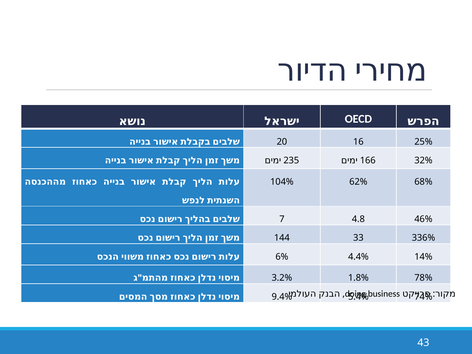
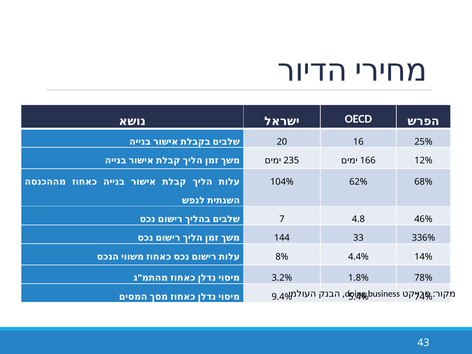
32%: 32% -> 12% (423, 160)
6%: 6% -> 8% (282, 257)
